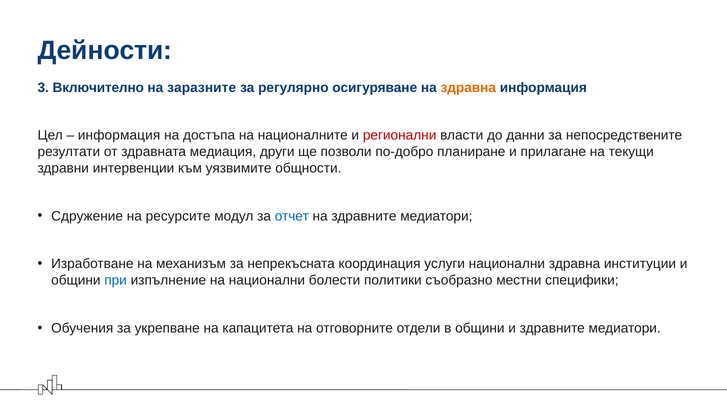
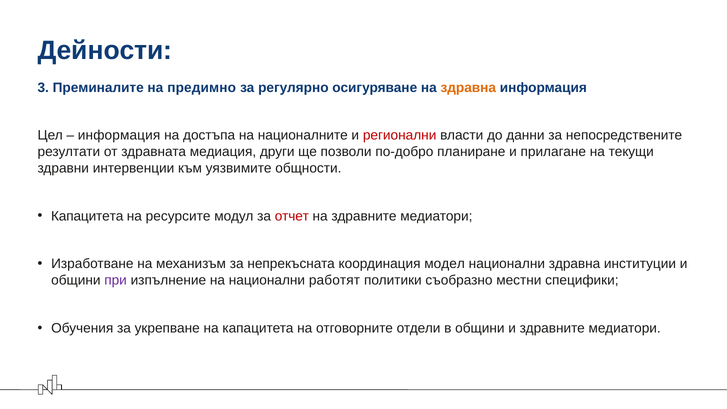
Включително: Включително -> Преминалите (98, 88)
заразните: заразните -> предимно (202, 88)
Сдружение: Сдружение -> Капацитета (87, 216)
отчет colour: blue -> red (292, 216)
услуги: услуги -> модел (445, 264)
при colour: blue -> purple (116, 280)
болести: болести -> работят (335, 280)
